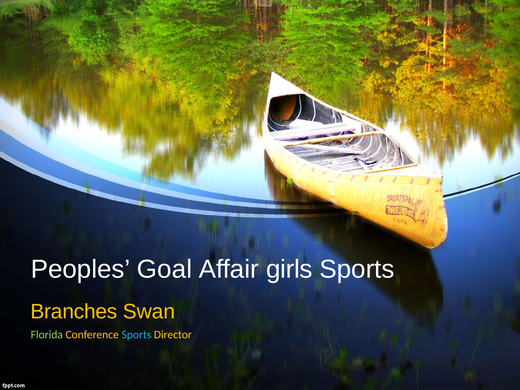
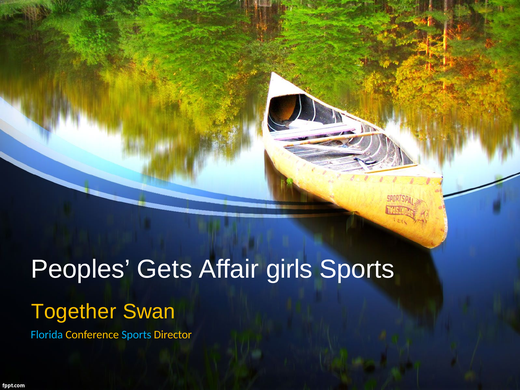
Goal: Goal -> Gets (165, 269)
Branches: Branches -> Together (74, 312)
Florida colour: light green -> light blue (47, 335)
